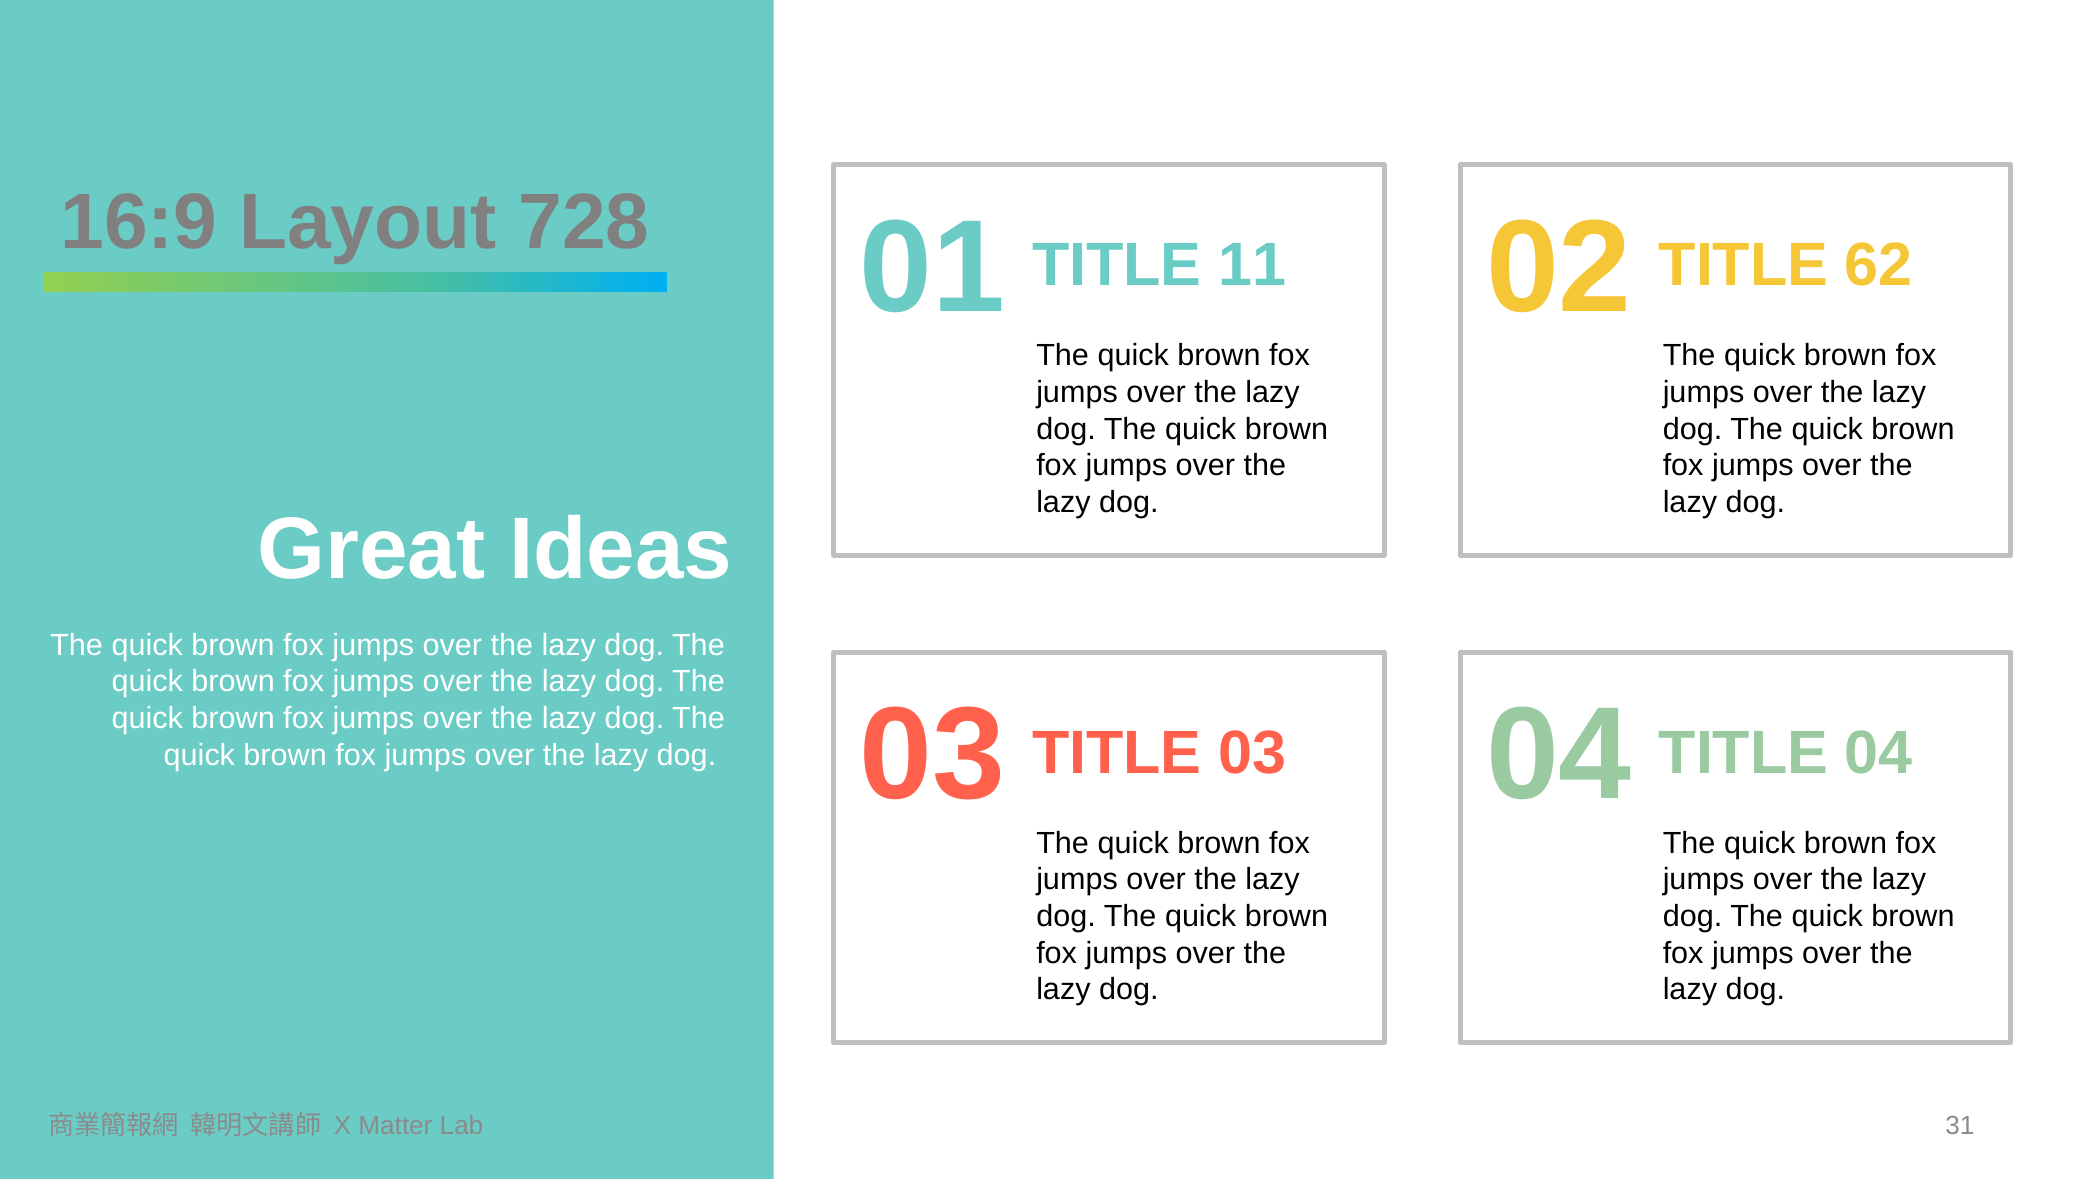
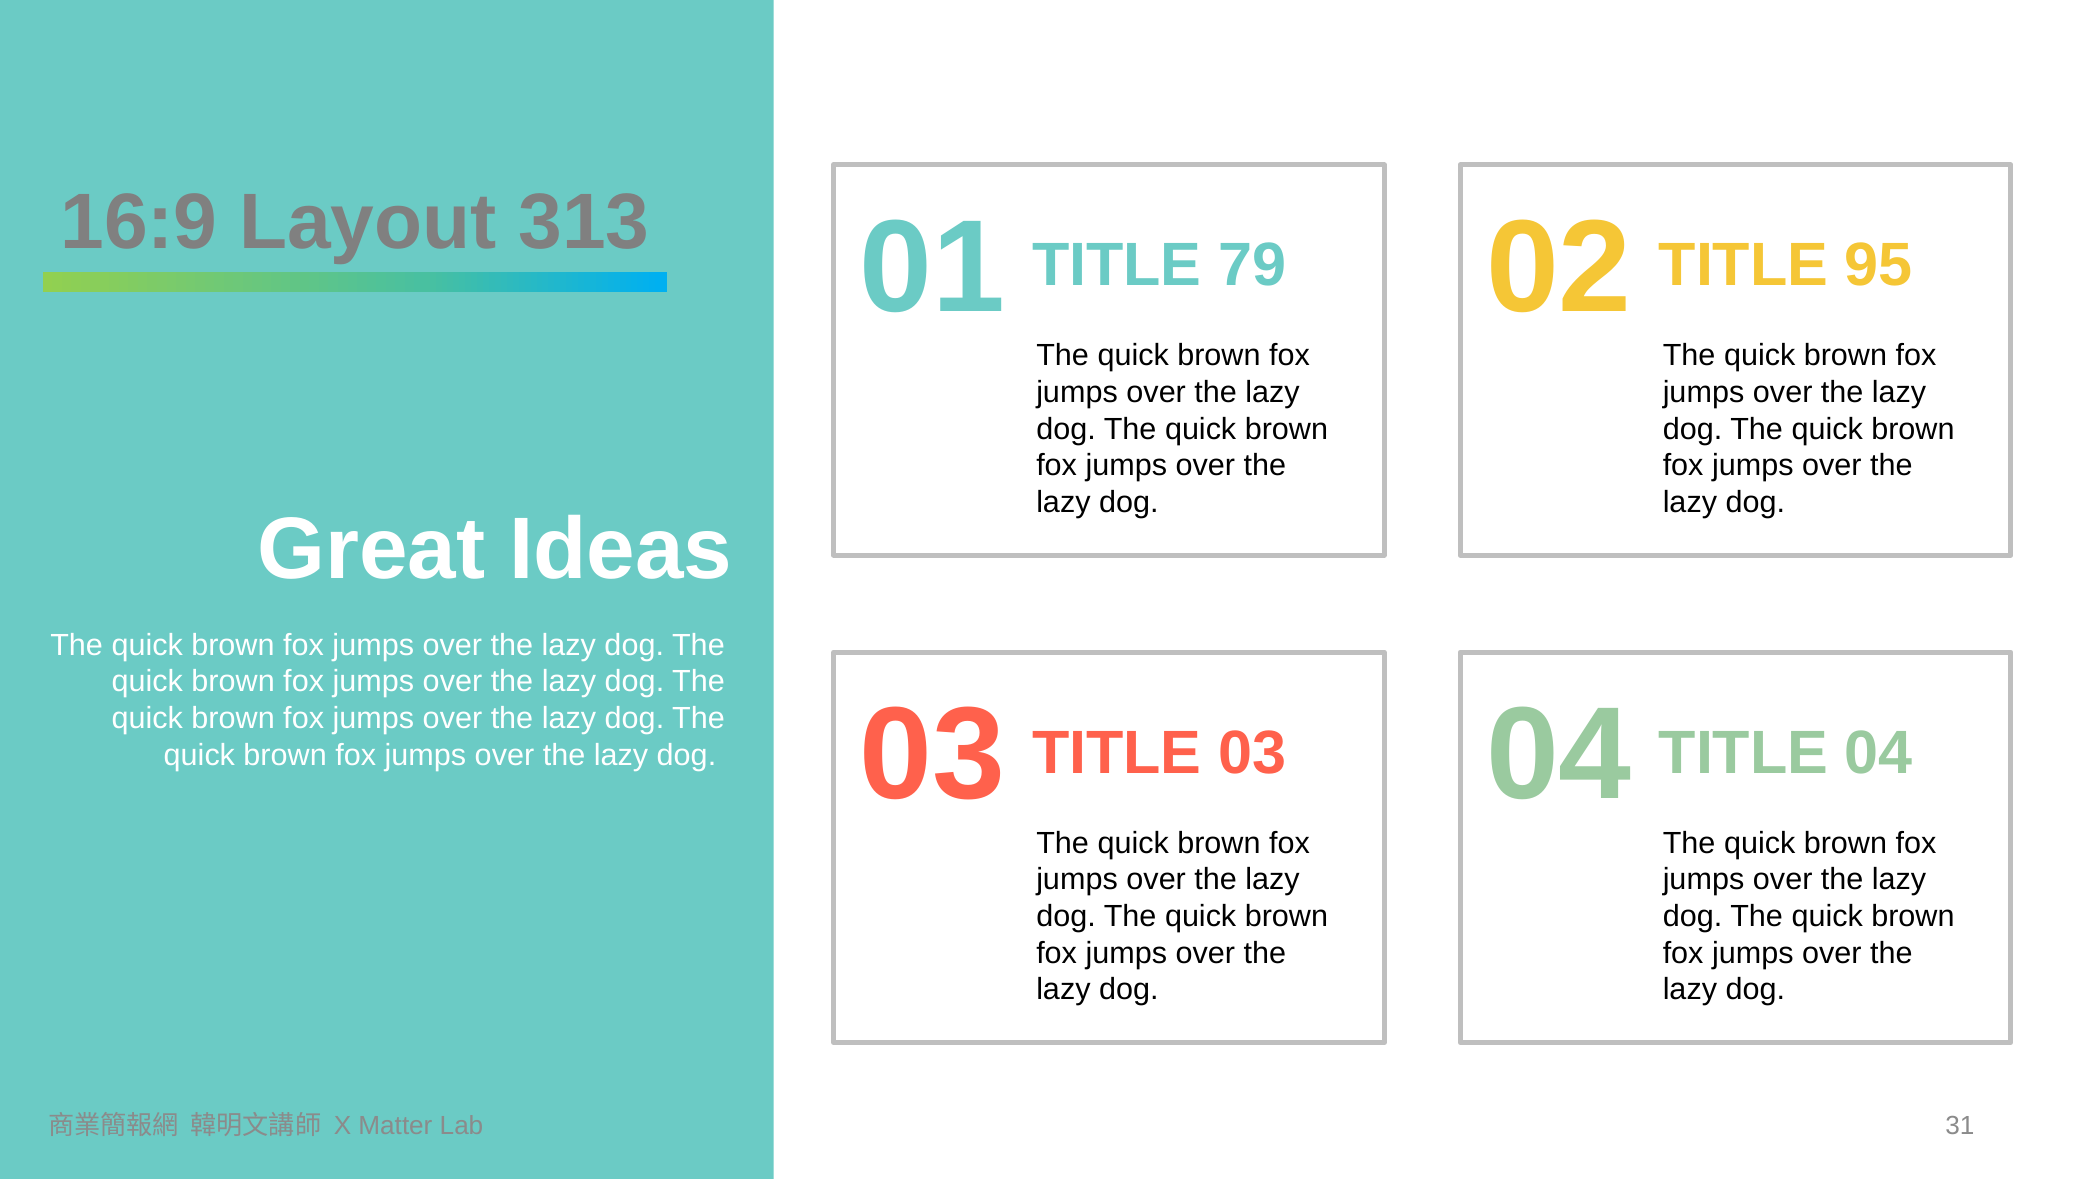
728: 728 -> 313 (584, 222)
11: 11 -> 79 (1252, 266)
62: 62 -> 95 (1879, 266)
